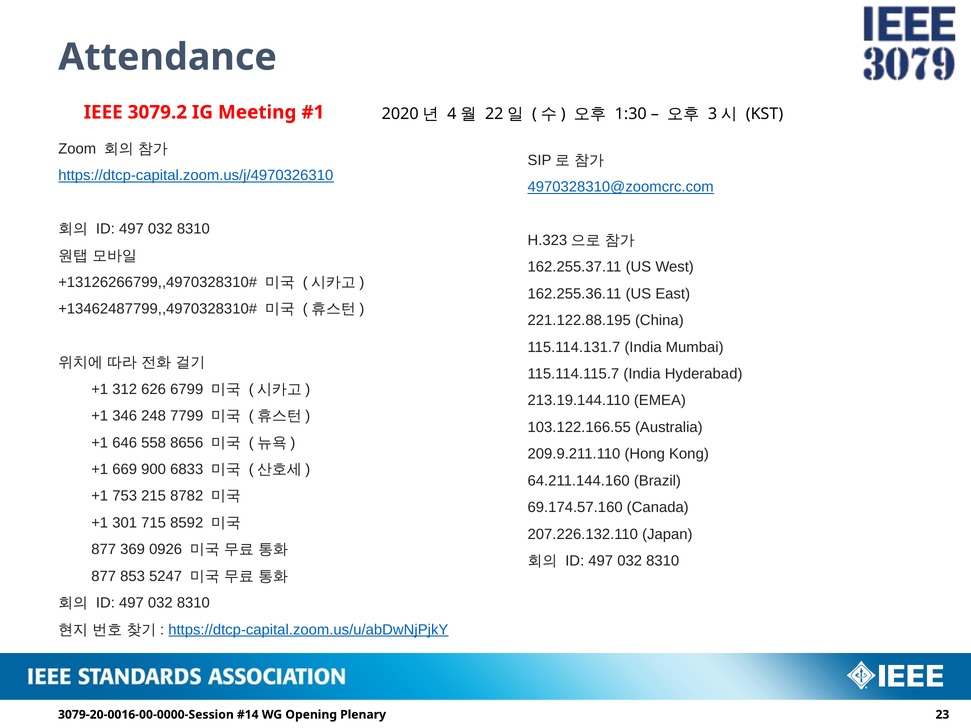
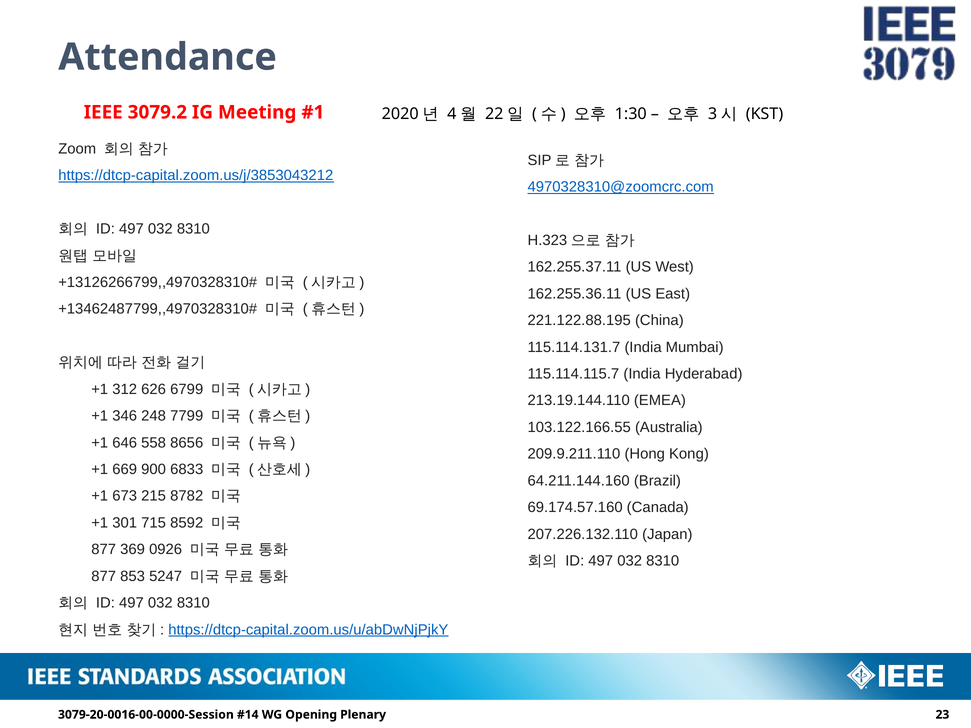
https://dtcp-capital.zoom.us/j/4970326310: https://dtcp-capital.zoom.us/j/4970326310 -> https://dtcp-capital.zoom.us/j/3853043212 (196, 176)
753: 753 -> 673 (125, 496)
